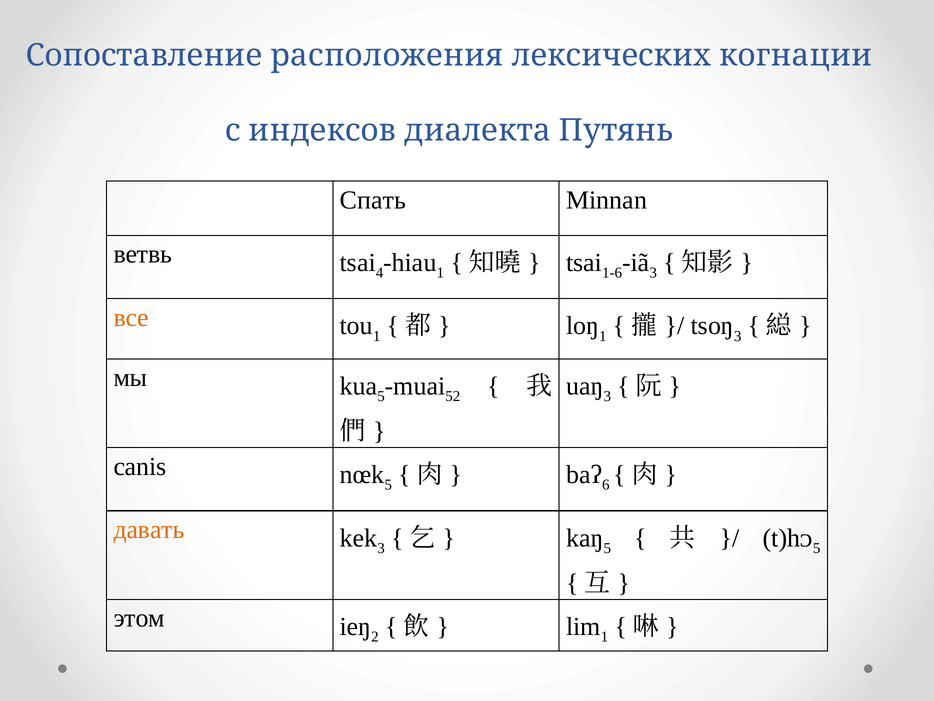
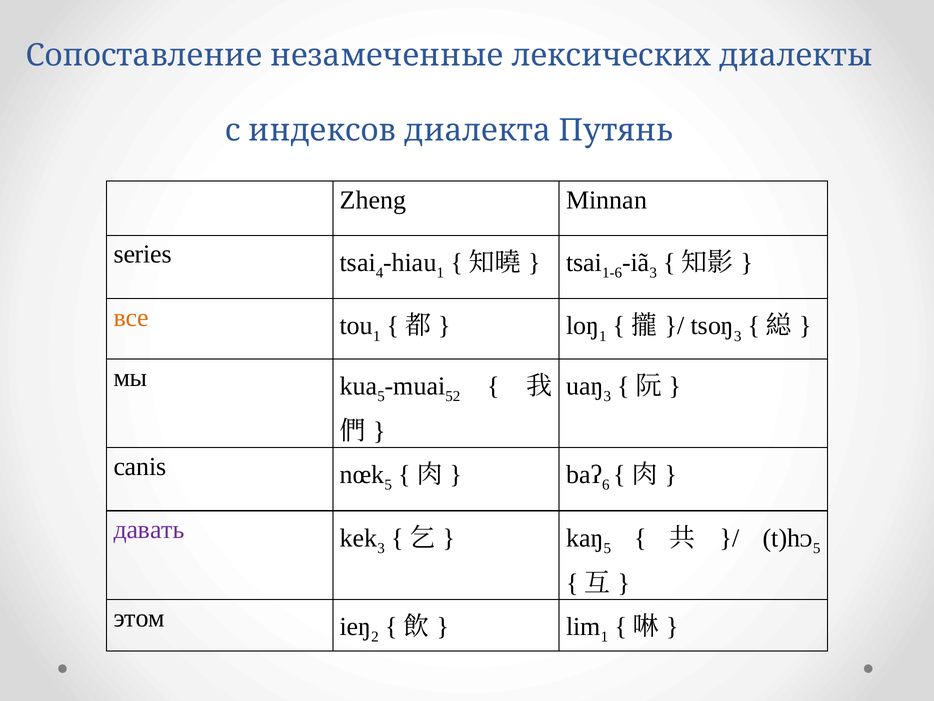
расположения: расположения -> незамеченные (387, 55)
когнации: когнации -> диалекты (796, 55)
Спать: Спать -> Zheng (373, 200)
ветвь: ветвь -> series (143, 254)
давать colour: orange -> purple (149, 529)
